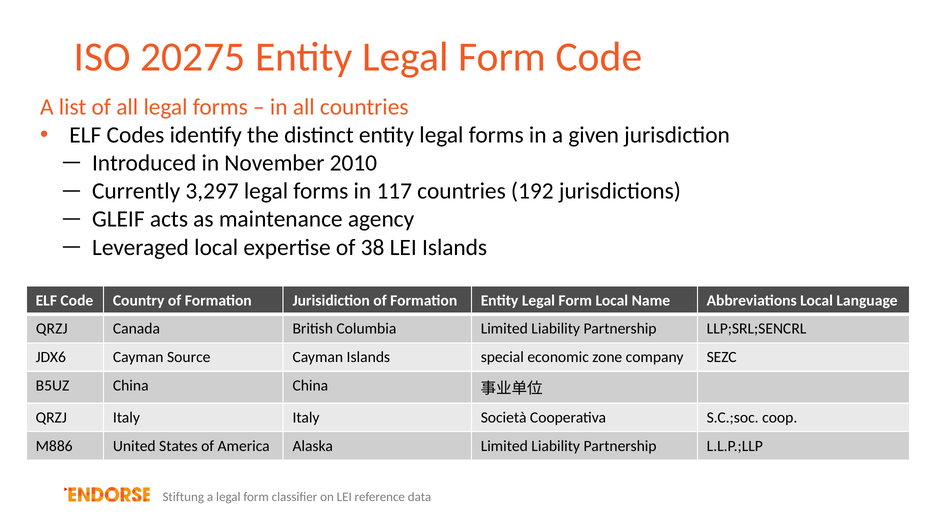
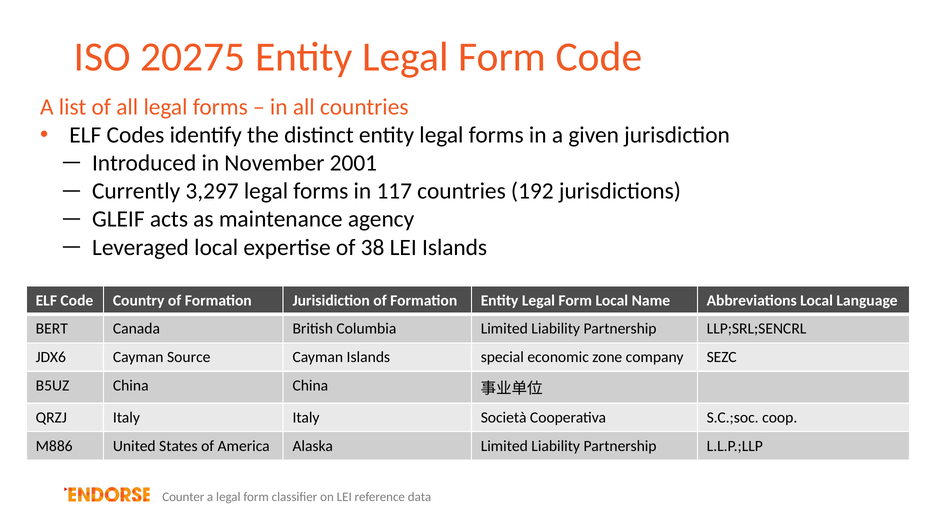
2010: 2010 -> 2001 (353, 163)
QRZJ: QRZJ -> BERT (52, 329)
Stiftung: Stiftung -> Counter (183, 498)
